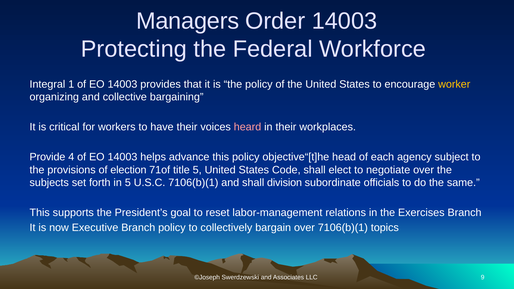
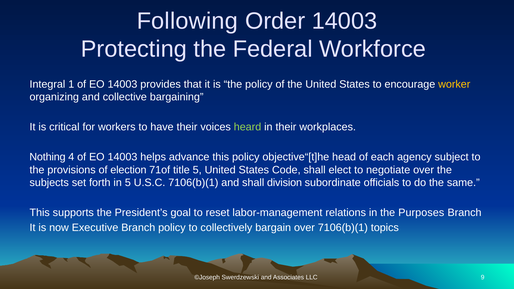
Managers: Managers -> Following (187, 21)
heard colour: pink -> light green (248, 127)
Provide: Provide -> Nothing (47, 157)
Exercises: Exercises -> Purposes (421, 213)
